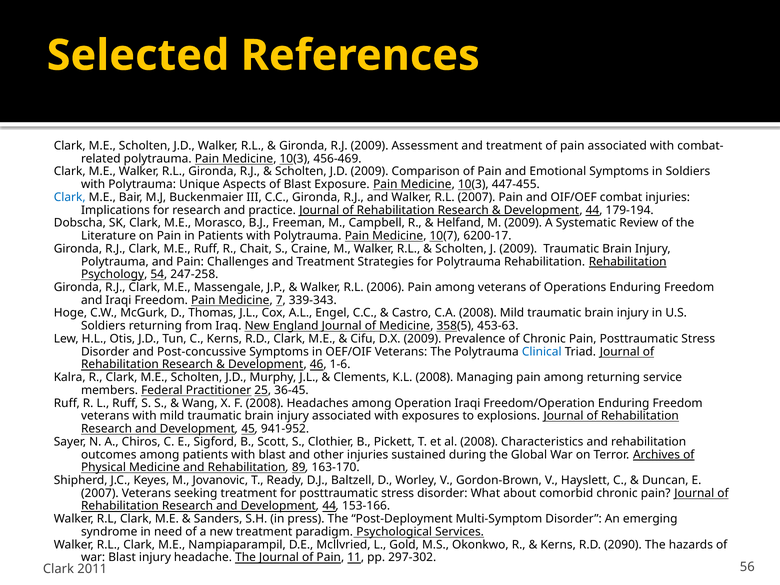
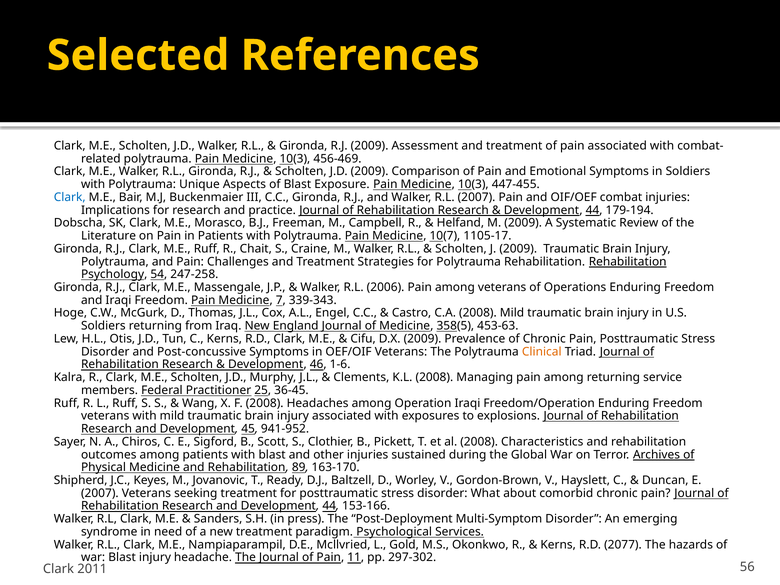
6200-17: 6200-17 -> 1105-17 (487, 236)
Clinical colour: blue -> orange (542, 352)
2090: 2090 -> 2077 (623, 545)
